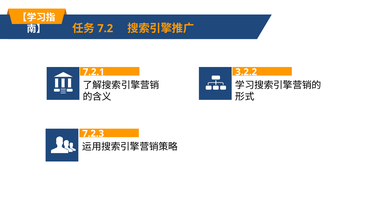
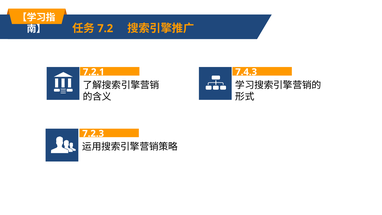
3.2.2: 3.2.2 -> 7.4.3 (246, 72)
